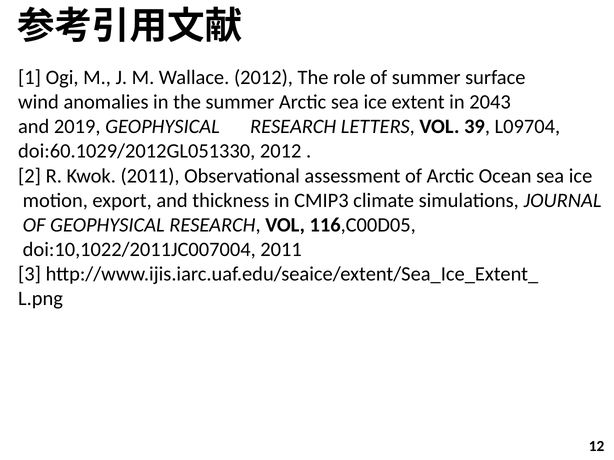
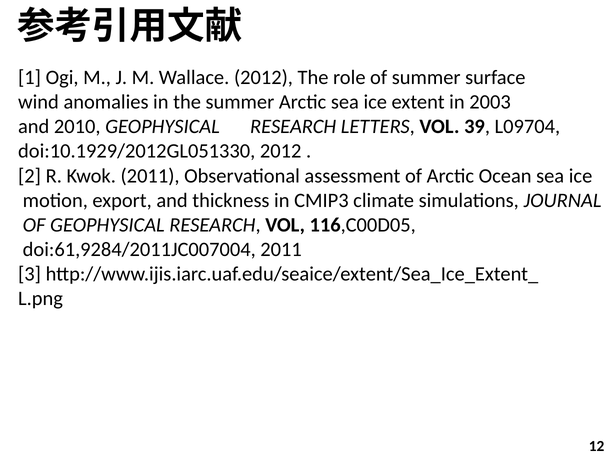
2043: 2043 -> 2003 (490, 102)
2019: 2019 -> 2010 (77, 127)
doi:60.1029/2012GL051330: doi:60.1029/2012GL051330 -> doi:10.1929/2012GL051330 (137, 151)
doi:10,1022/2011JC007004: doi:10,1022/2011JC007004 -> doi:61,9284/2011JC007004 (139, 250)
